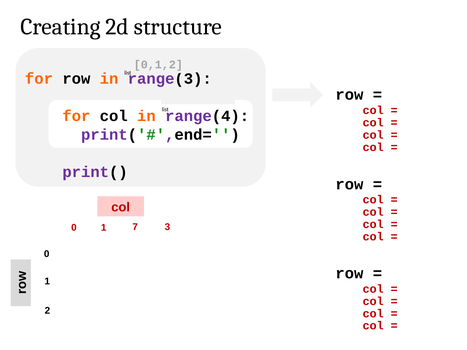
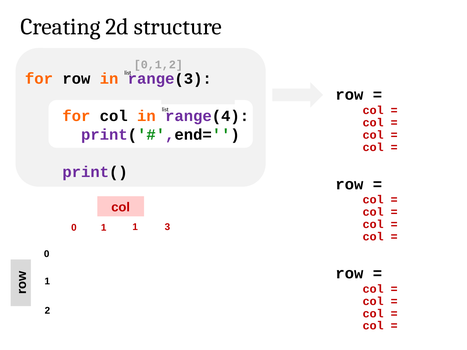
1 7: 7 -> 1 (135, 227)
